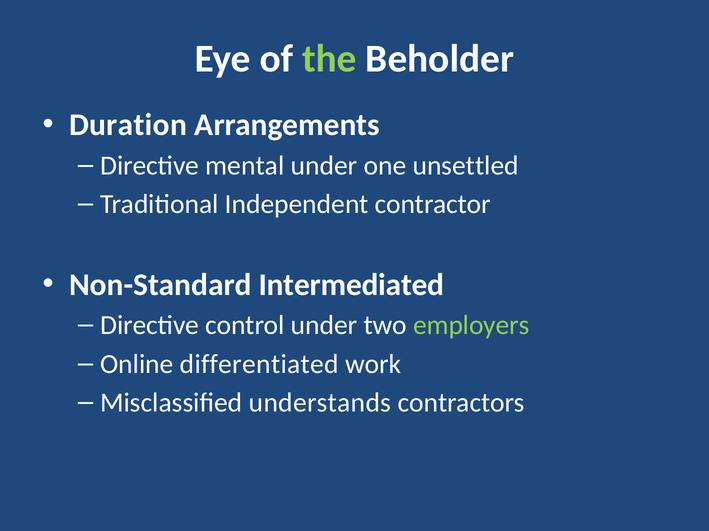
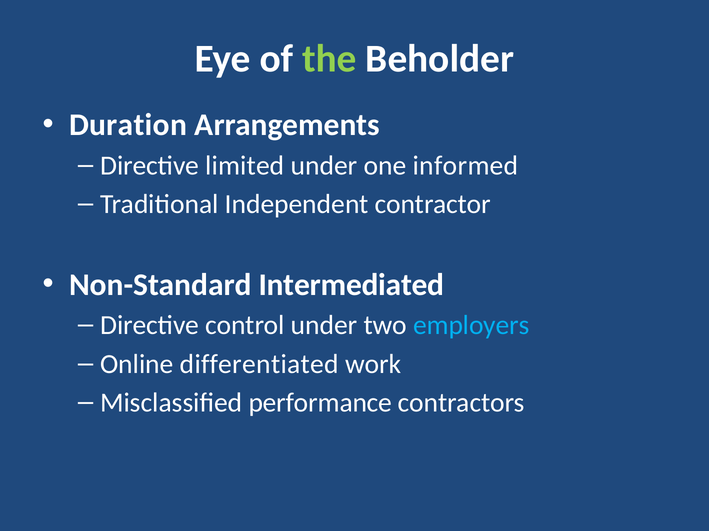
mental: mental -> limited (245, 166)
unsettled: unsettled -> informed (466, 166)
employers colour: light green -> light blue (471, 326)
understands: understands -> performance (320, 403)
